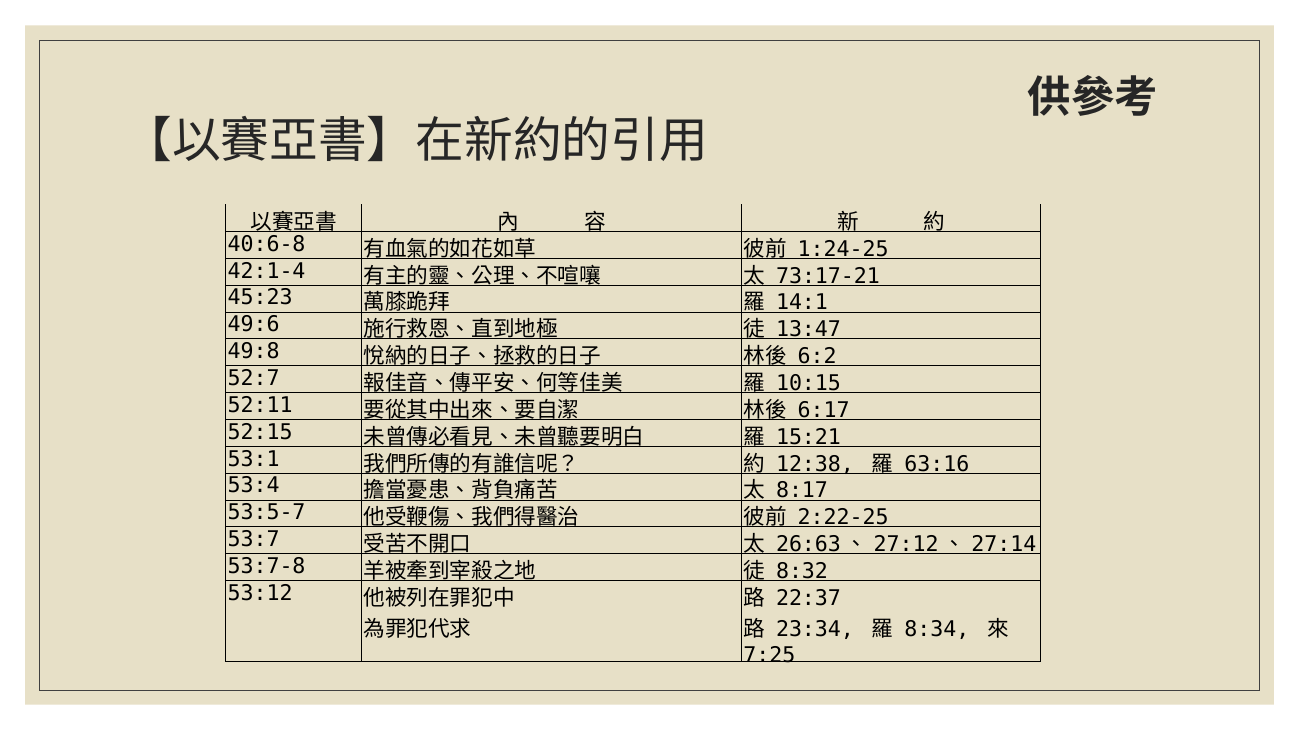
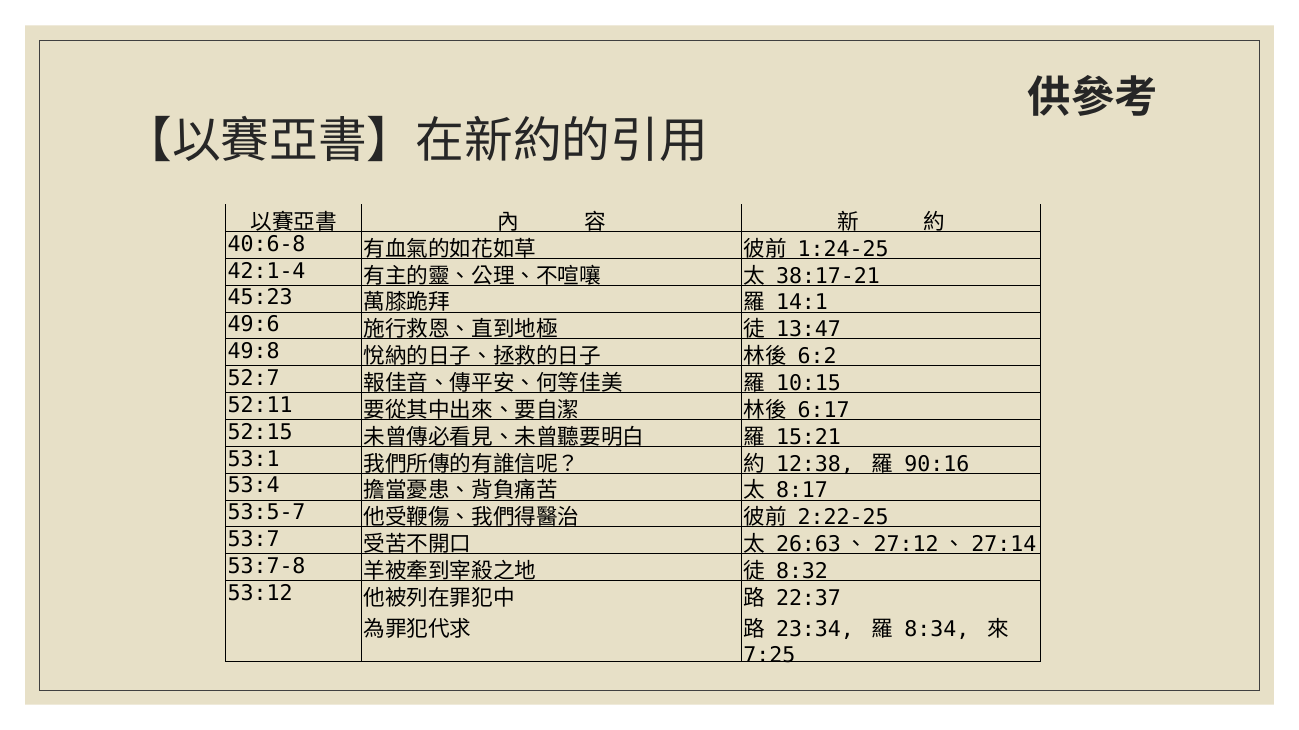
73:17-21: 73:17-21 -> 38:17-21 (828, 276)
63:16: 63:16 -> 90:16 (937, 464)
